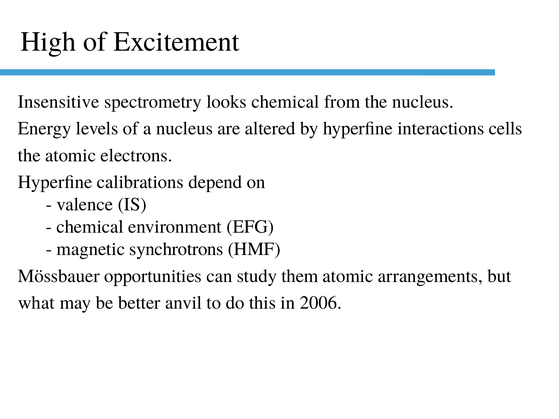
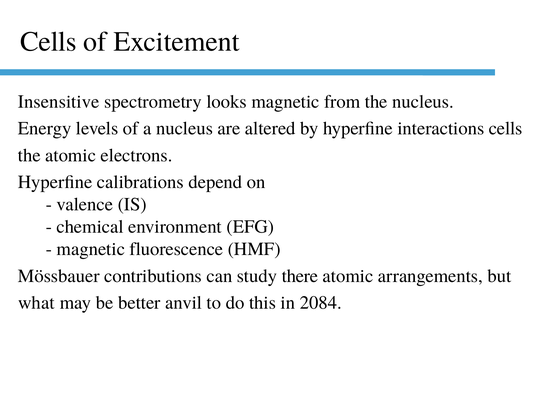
High: High -> Cells (48, 42)
looks chemical: chemical -> magnetic (285, 102)
synchrotrons: synchrotrons -> fluorescence (176, 249)
opportunities: opportunities -> contributions (153, 276)
them: them -> there (300, 276)
2006: 2006 -> 2084 (321, 303)
